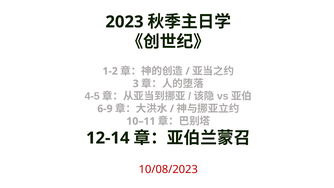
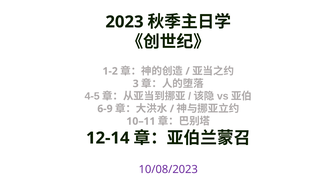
10/08/2023 colour: red -> purple (168, 169)
